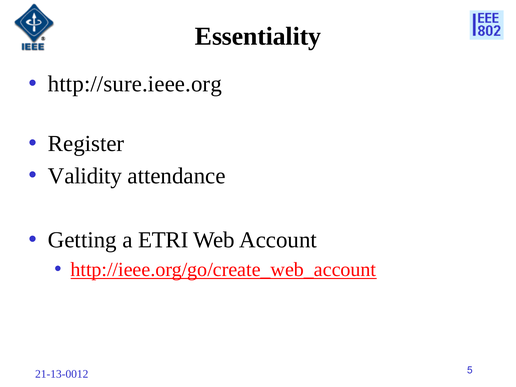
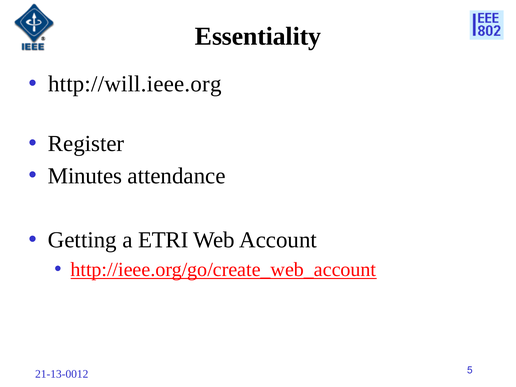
http://sure.ieee.org: http://sure.ieee.org -> http://will.ieee.org (135, 84)
Validity: Validity -> Minutes (85, 176)
